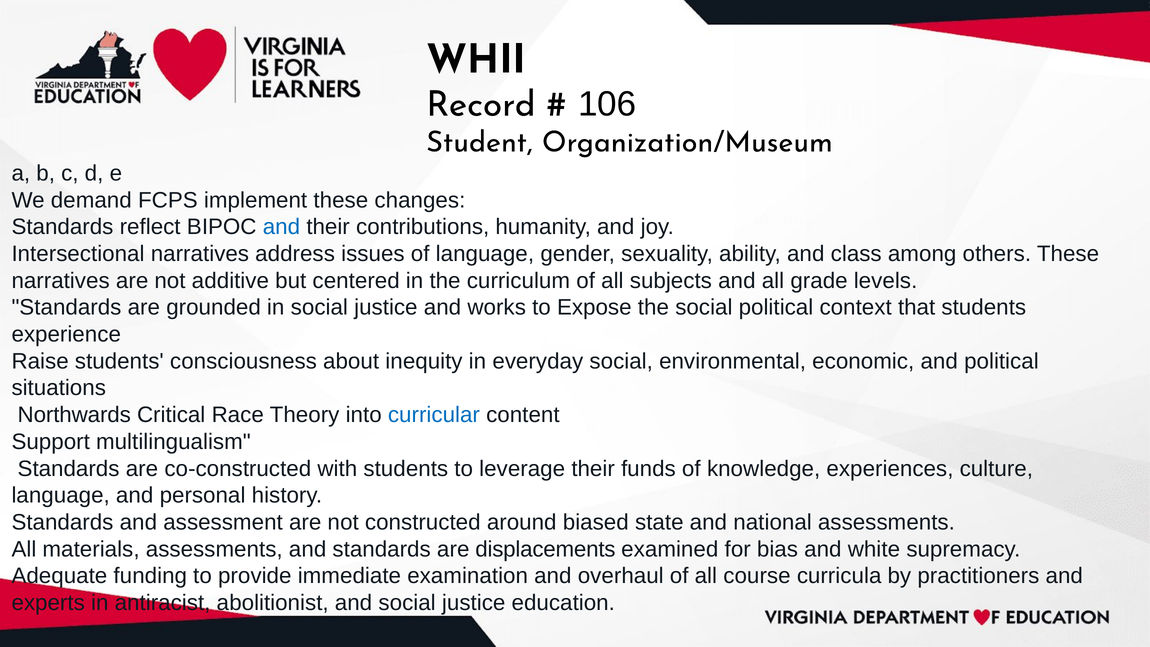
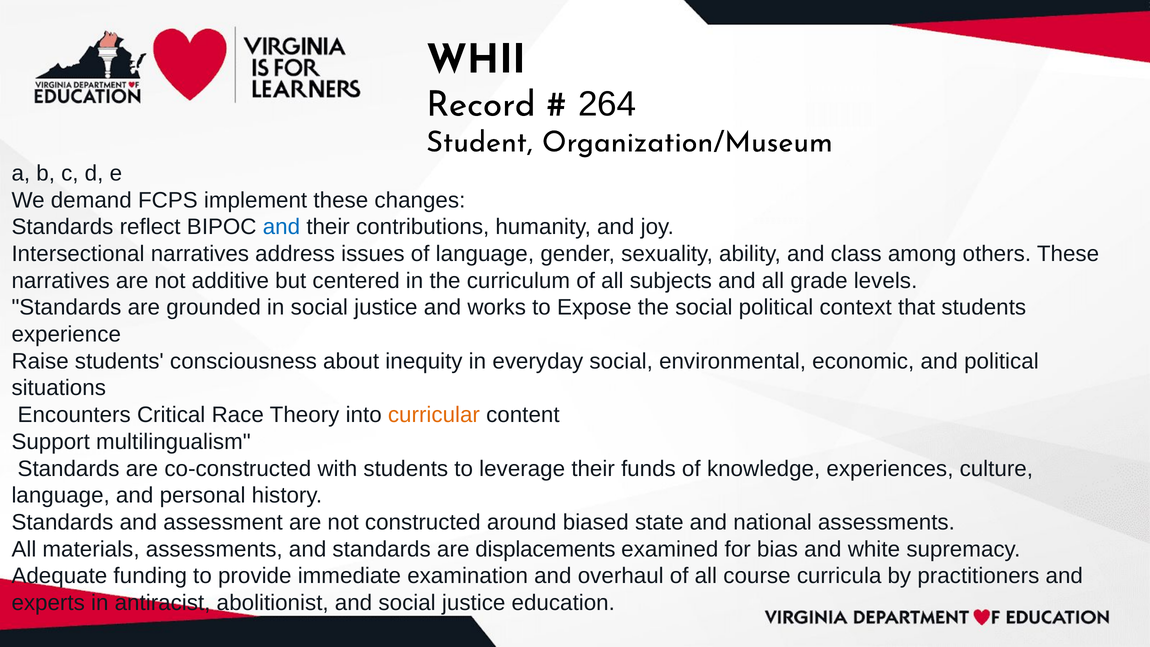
106: 106 -> 264 (607, 104)
Northwards: Northwards -> Encounters (74, 415)
curricular colour: blue -> orange (434, 415)
